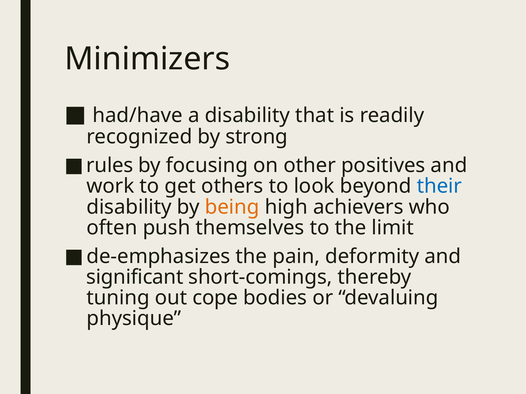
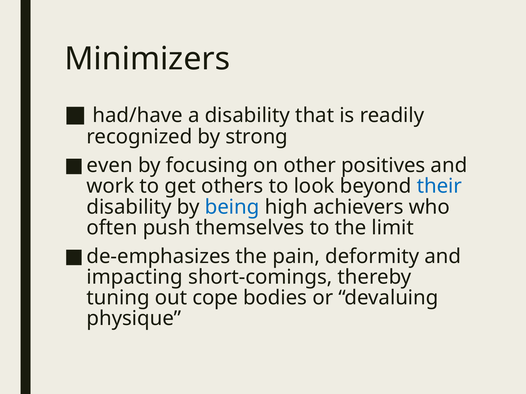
rules: rules -> even (110, 166)
being colour: orange -> blue (232, 207)
significant: significant -> impacting (135, 277)
